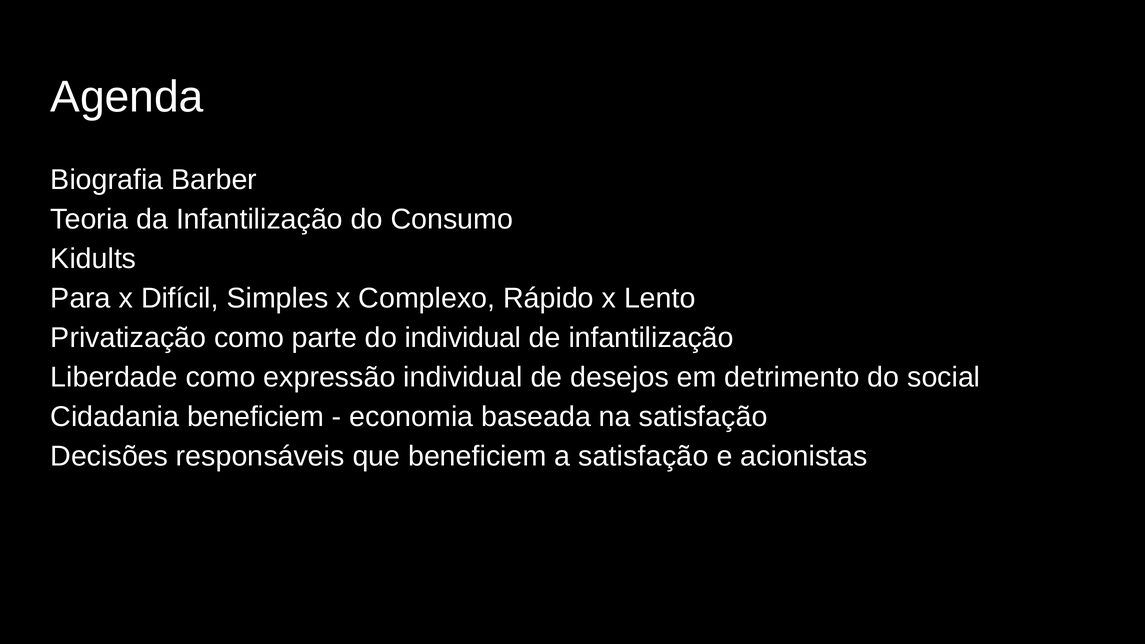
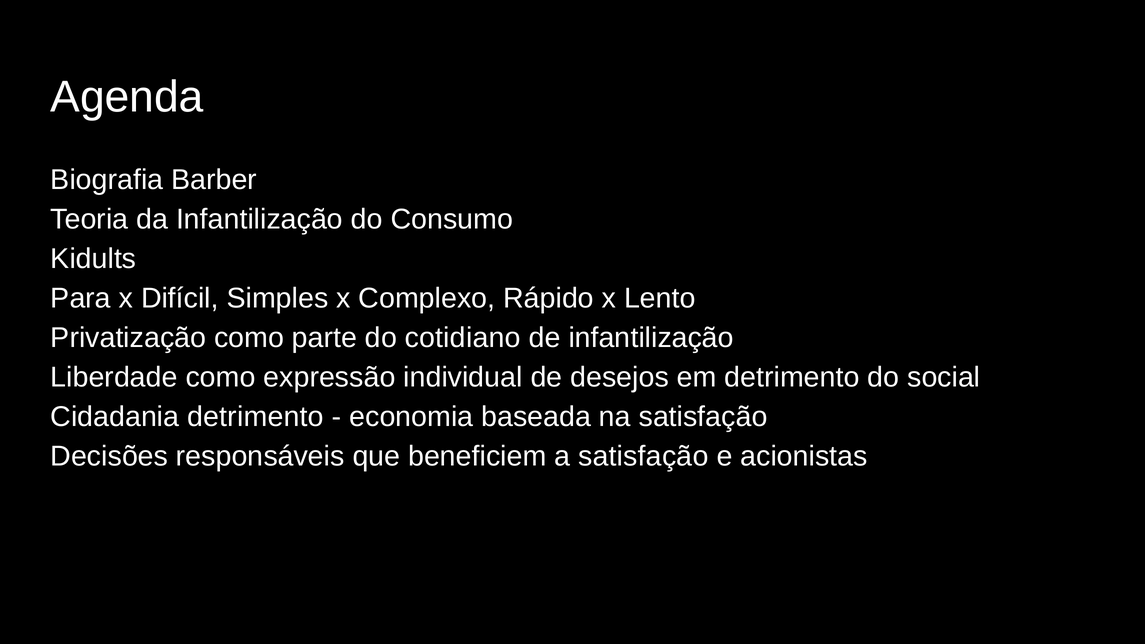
do individual: individual -> cotidiano (463, 338)
Cidadania beneficiem: beneficiem -> detrimento (255, 417)
